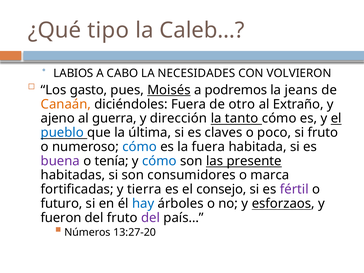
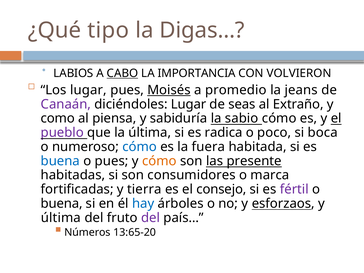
Caleb…: Caleb… -> Digas… (202, 30)
CABO underline: none -> present (122, 73)
NECESIDADES: NECESIDADES -> IMPORTANCIA (197, 73)
Los gasto: gasto -> lugar (88, 90)
podremos: podremos -> promedio (236, 90)
Canaán colour: orange -> purple (66, 104)
diciéndoles Fuera: Fuera -> Lugar (189, 104)
otro: otro -> seas (242, 104)
ajeno: ajeno -> como (58, 118)
guerra: guerra -> piensa (114, 118)
dirección: dirección -> sabiduría (179, 118)
tanto: tanto -> sabio (242, 118)
pueblo colour: blue -> purple (62, 133)
claves: claves -> radica (224, 133)
si fruto: fruto -> boca (323, 133)
buena colour: purple -> blue (60, 161)
o tenía: tenía -> pues (112, 161)
cómo colour: blue -> orange (159, 161)
futuro: futuro -> buena (62, 204)
fueron: fueron -> última (61, 218)
13:27-20: 13:27-20 -> 13:65-20 (135, 232)
